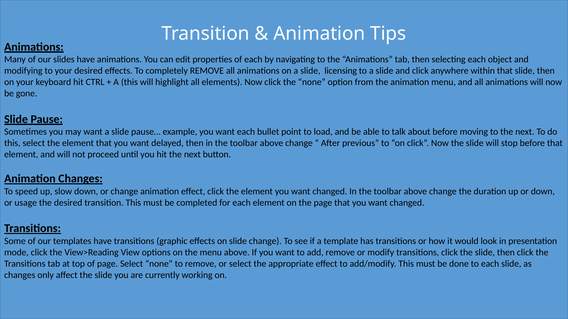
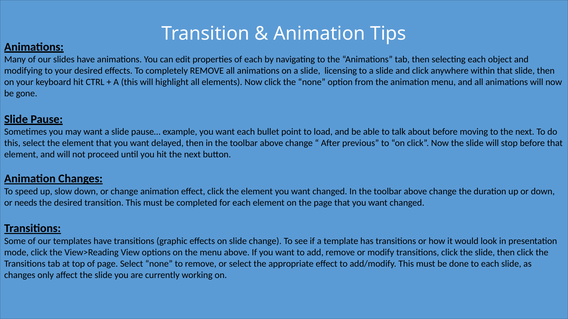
usage: usage -> needs (26, 203)
